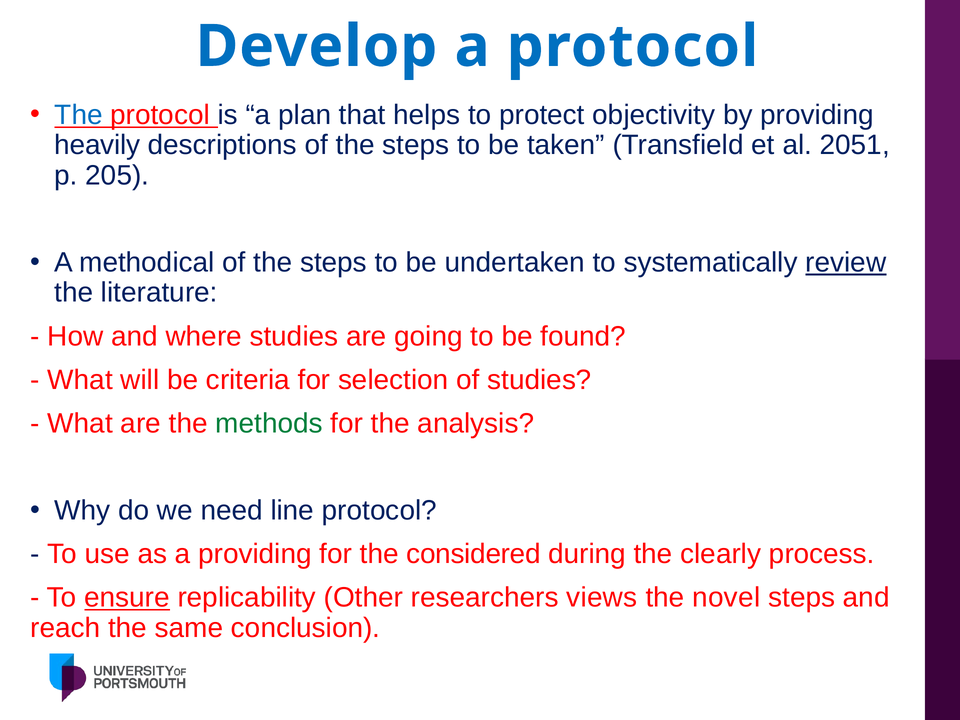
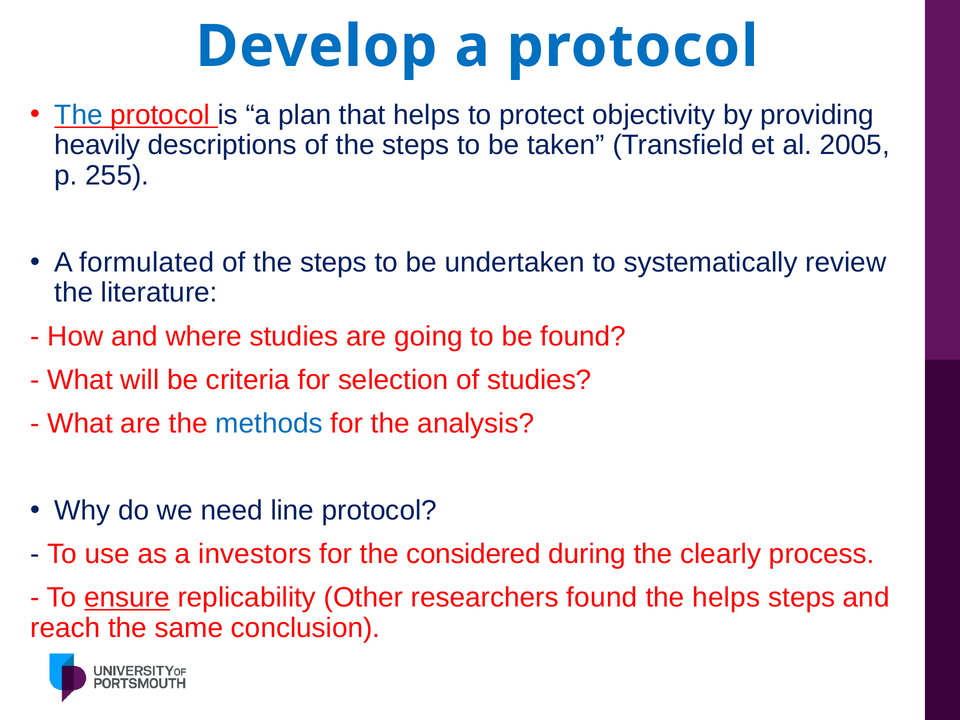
2051: 2051 -> 2005 (855, 145)
205: 205 -> 255 (117, 175)
methodical: methodical -> formulated (147, 262)
review underline: present -> none (846, 262)
methods colour: green -> blue (269, 423)
a providing: providing -> investors (255, 554)
researchers views: views -> found (602, 598)
the novel: novel -> helps (726, 598)
